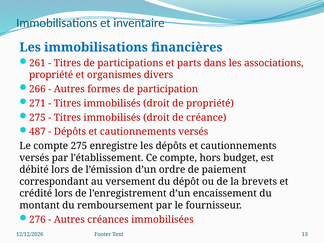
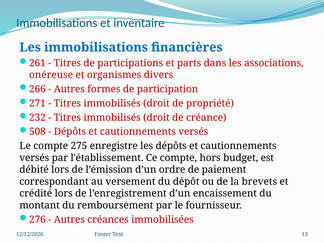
propriété: propriété -> onéreuse (51, 75)
275: 275 -> 232 (37, 117)
487: 487 -> 508 (37, 132)
